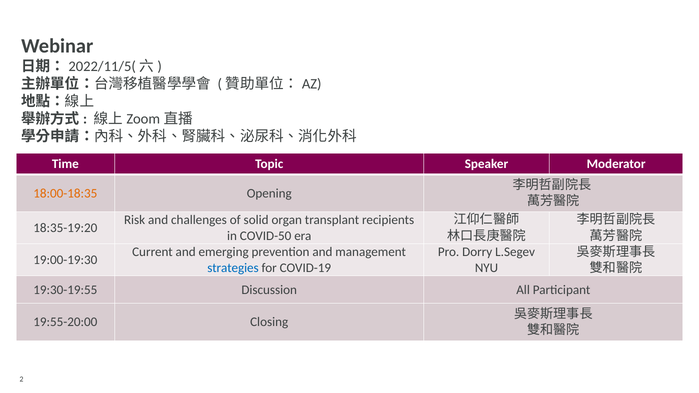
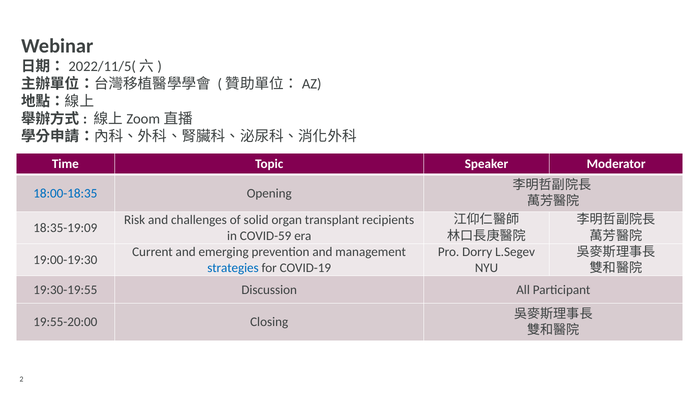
18:00-18:35 colour: orange -> blue (65, 193)
18:35-19:20: 18:35-19:20 -> 18:35-19:09 (65, 228)
COVID-50: COVID-50 -> COVID-59 (266, 236)
